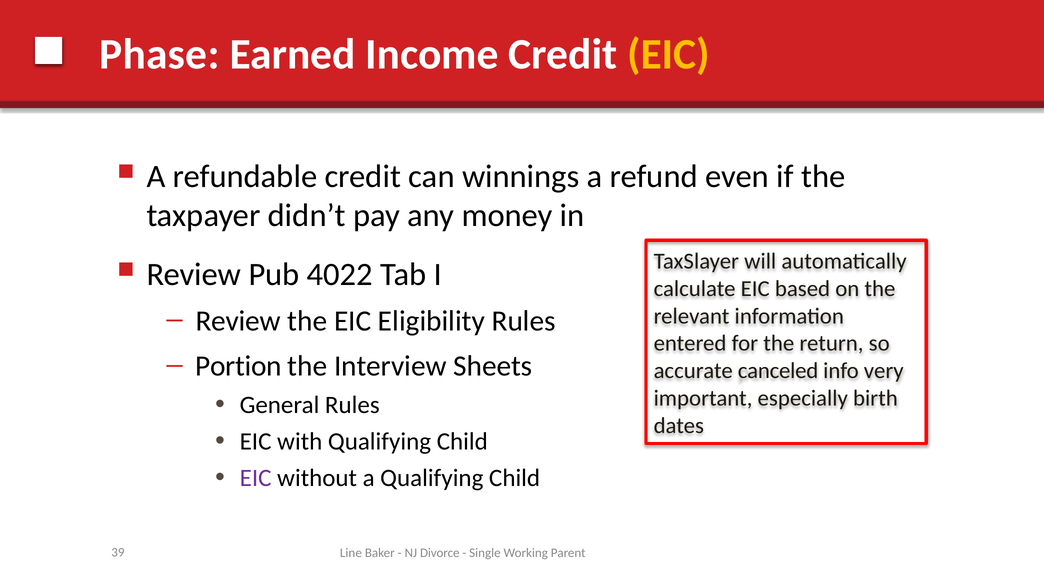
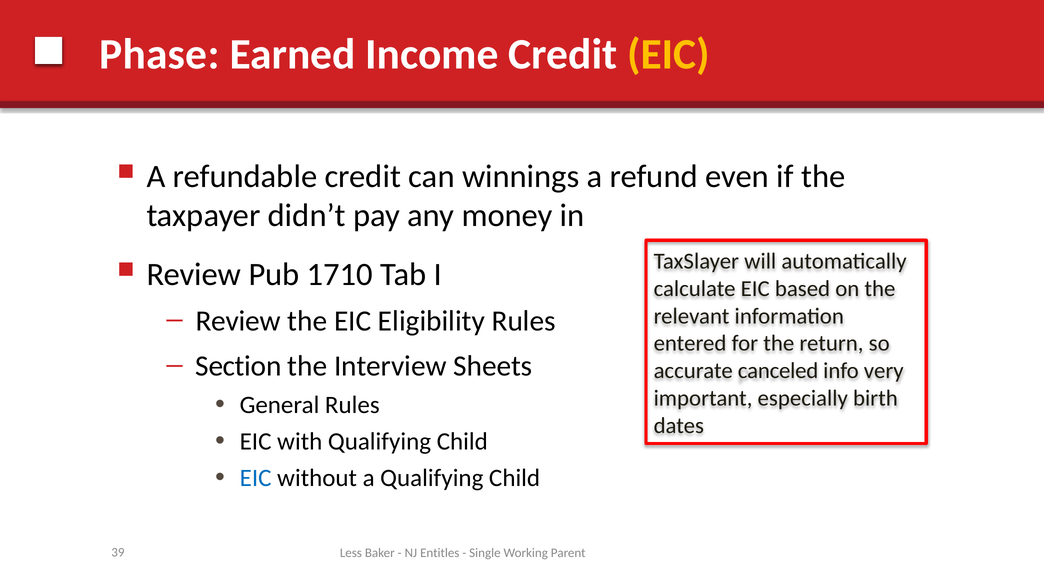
4022: 4022 -> 1710 (340, 274)
Portion: Portion -> Section (238, 366)
EIC colour: purple -> blue (256, 478)
Line: Line -> Less (351, 553)
Divorce: Divorce -> Entitles (440, 553)
